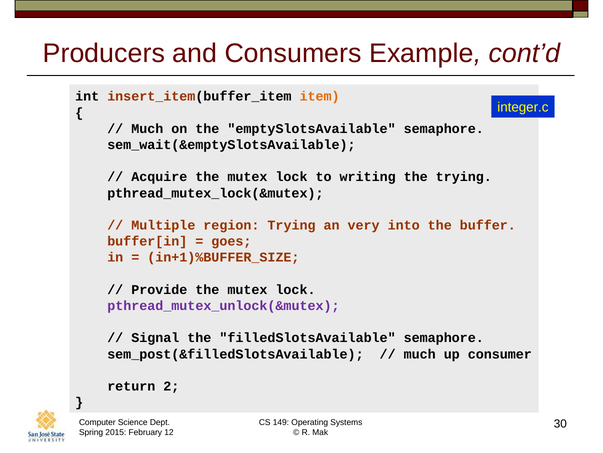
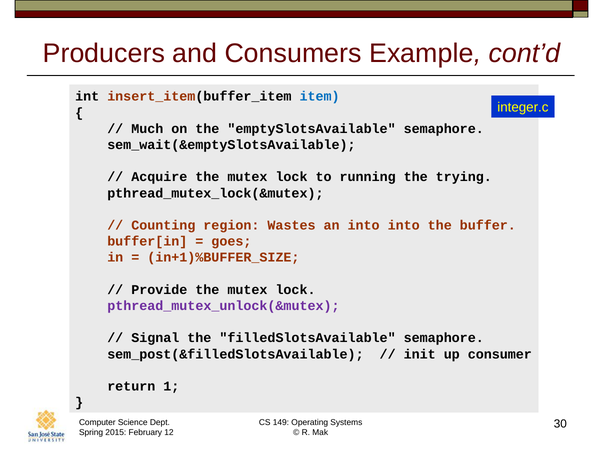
item colour: orange -> blue (320, 96)
writing: writing -> running (368, 177)
Multiple: Multiple -> Counting (163, 225)
region Trying: Trying -> Wastes (292, 225)
an very: very -> into (364, 225)
much: much -> init (420, 354)
2: 2 -> 1 (171, 386)
